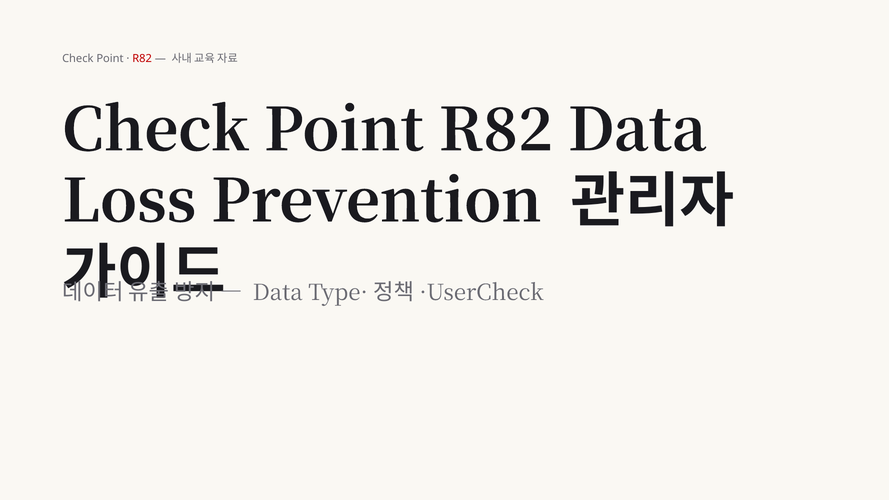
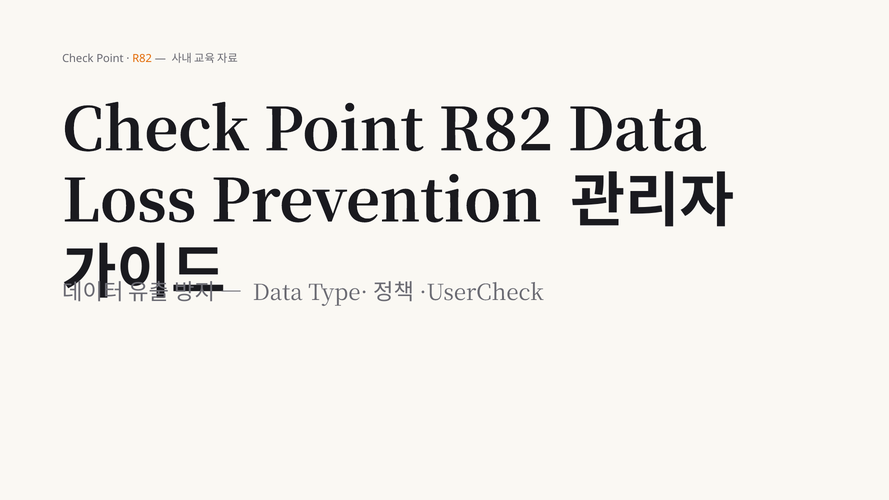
R82 colour: red -> orange (142, 59)
